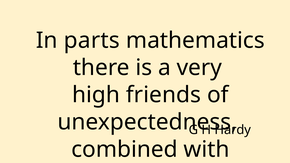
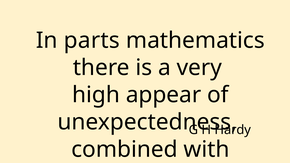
friends: friends -> appear (164, 95)
